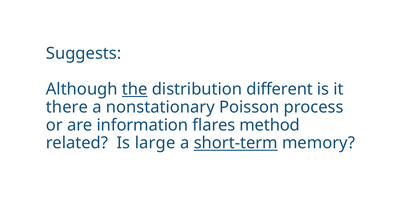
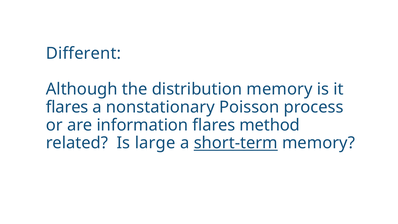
Suggests: Suggests -> Different (84, 53)
the underline: present -> none (135, 89)
distribution different: different -> memory (280, 89)
there: there -> flares (67, 107)
